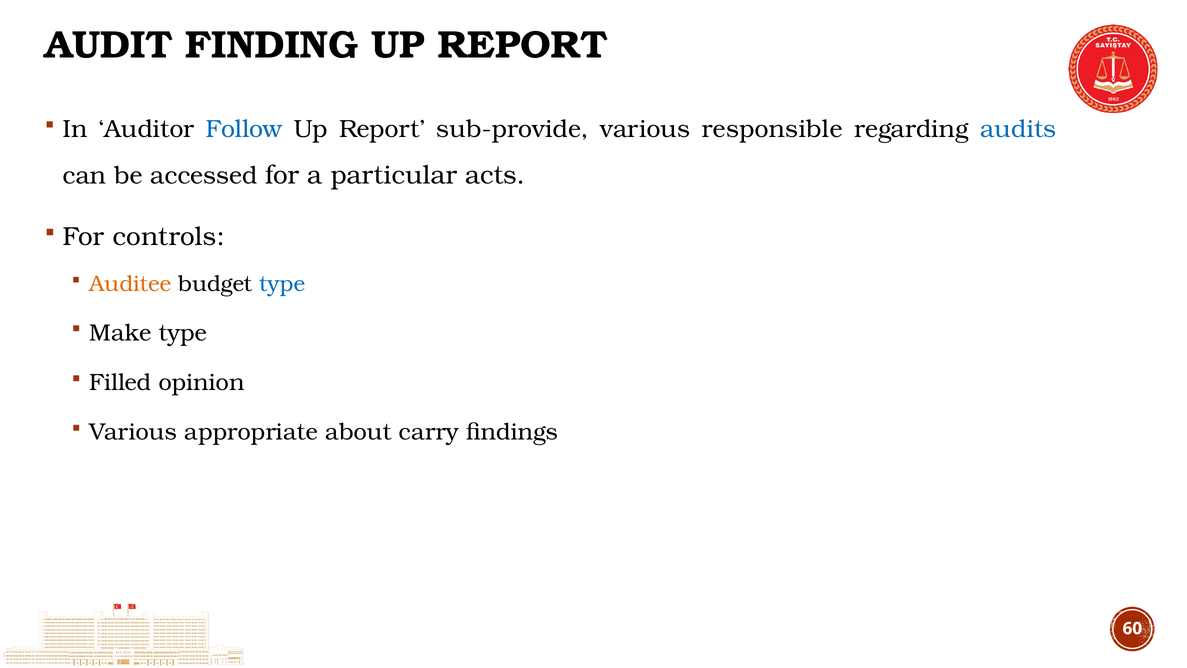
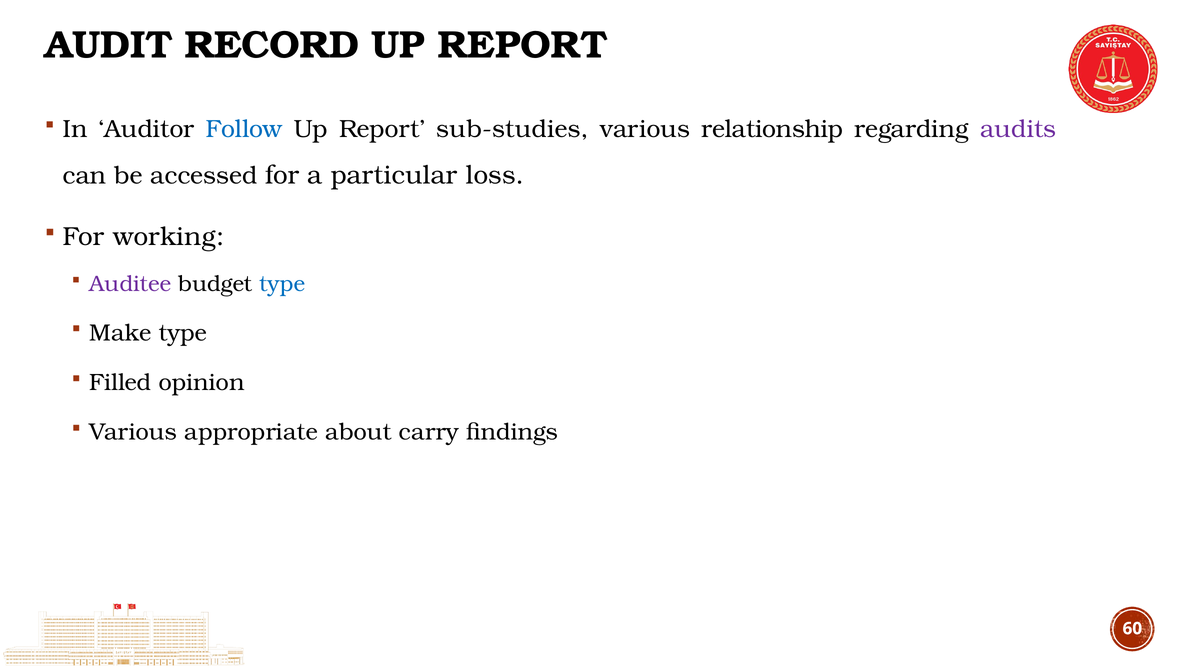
FINDING: FINDING -> RECORD (272, 45)
sub-provide: sub-provide -> sub-studies (513, 129)
responsible: responsible -> relationship (772, 129)
audits colour: blue -> purple (1018, 129)
acts: acts -> loss (495, 175)
controls: controls -> working (169, 237)
Auditee colour: orange -> purple (130, 284)
